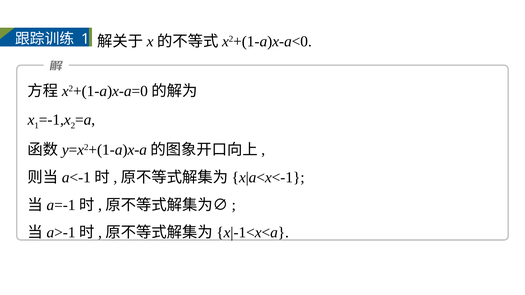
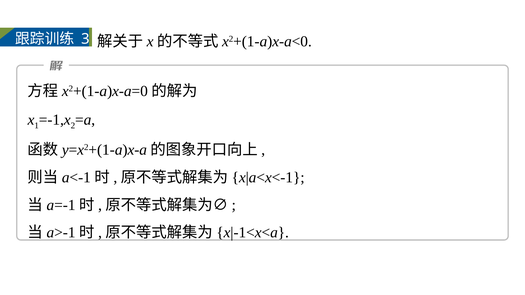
1: 1 -> 3 (85, 39)
